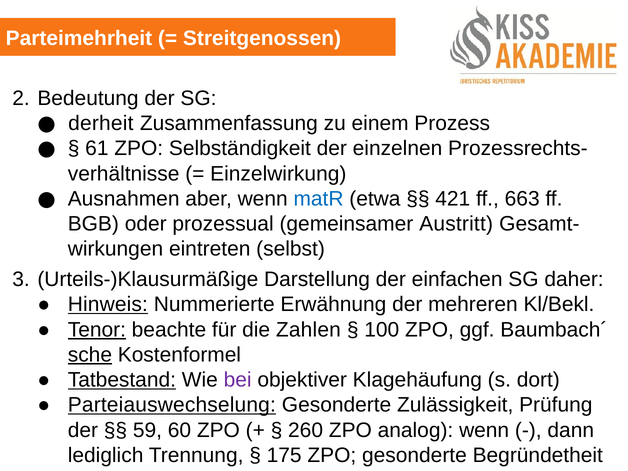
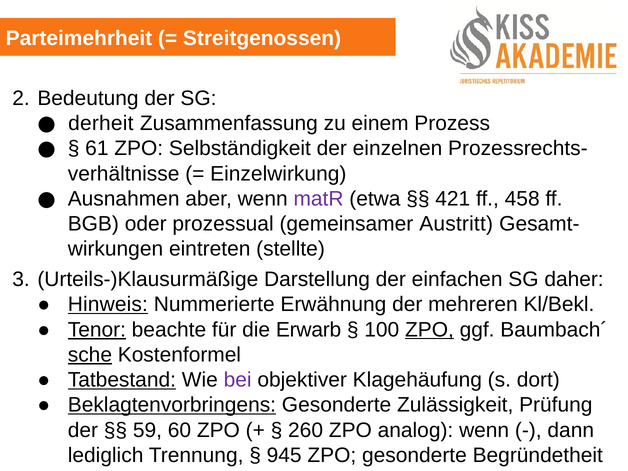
matR colour: blue -> purple (319, 199)
663: 663 -> 458 (522, 199)
selbst: selbst -> stellte (291, 249)
Zahlen: Zahlen -> Erwarb (309, 330)
ZPO underline: none -> present (429, 330)
Parteiauswechselung: Parteiauswechselung -> Beklagtenvorbringens (172, 405)
175: 175 -> 945 (284, 455)
